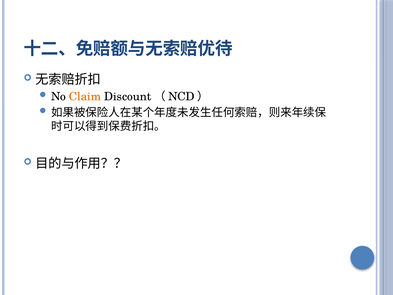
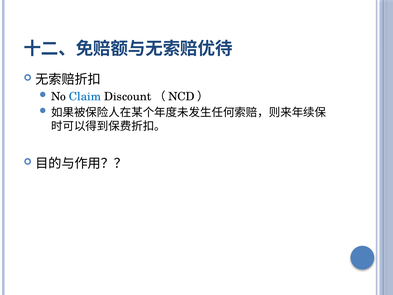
Claim colour: orange -> blue (85, 96)
